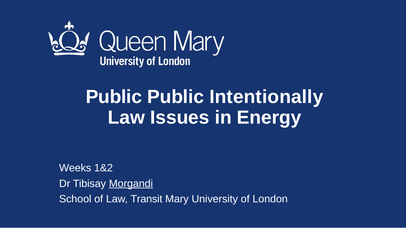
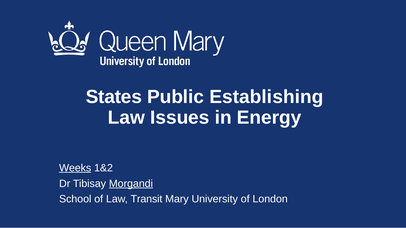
Public: Public -> States (114, 97)
Intentionally: Intentionally -> Establishing (266, 97)
Weeks underline: none -> present (75, 168)
